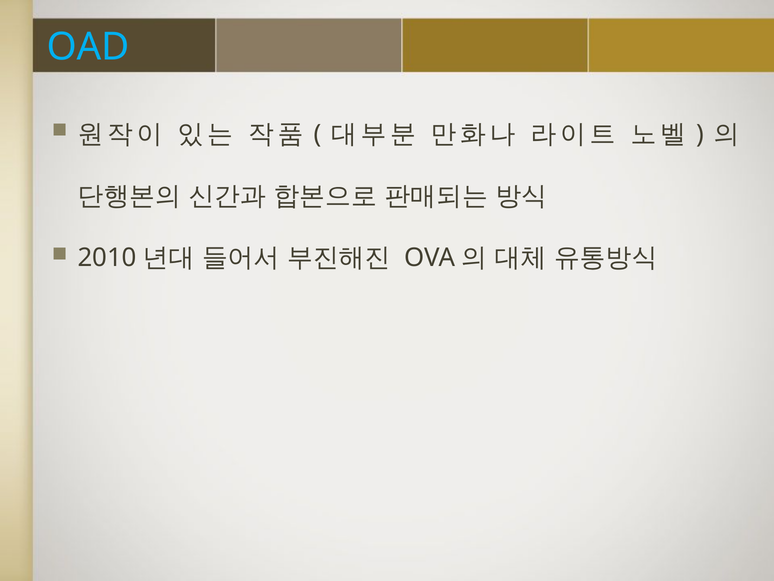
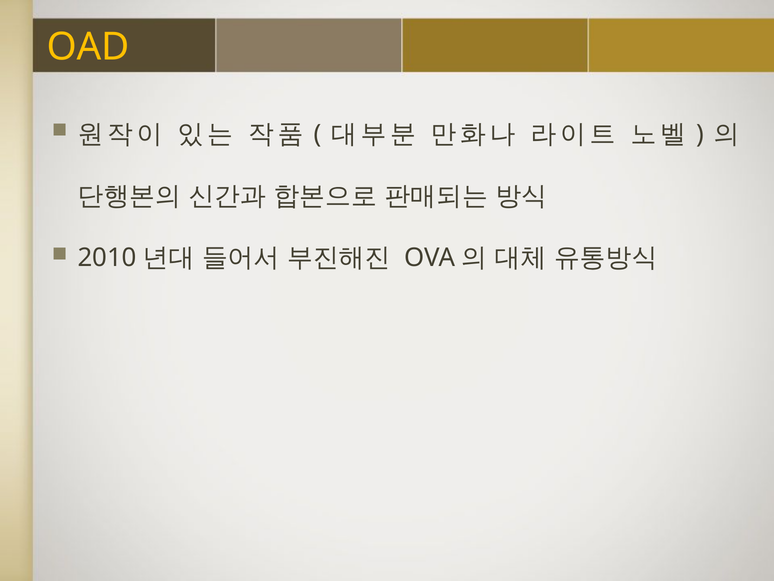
OAD colour: light blue -> yellow (88, 47)
